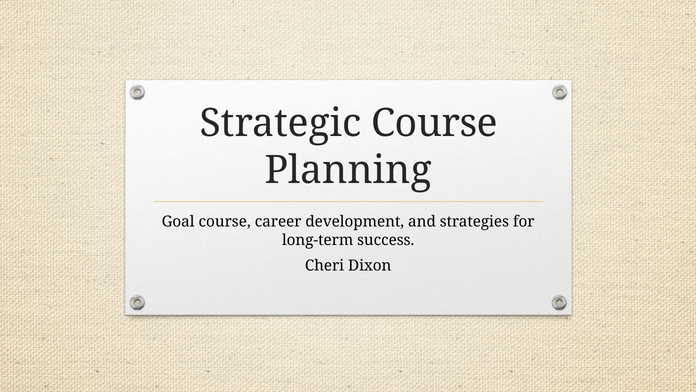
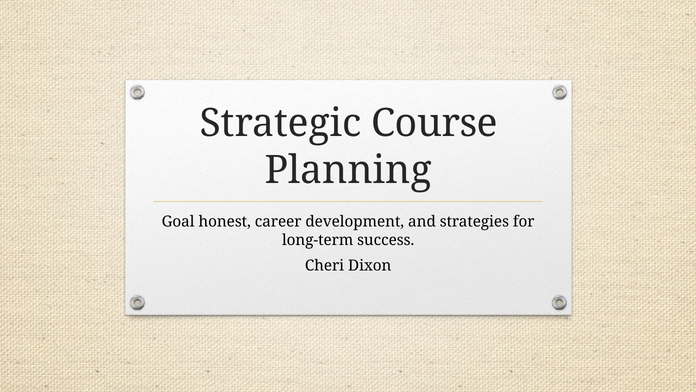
Goal course: course -> honest (225, 222)
